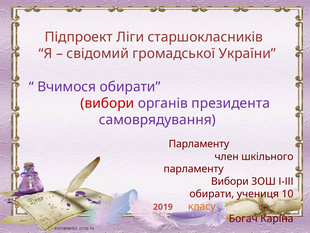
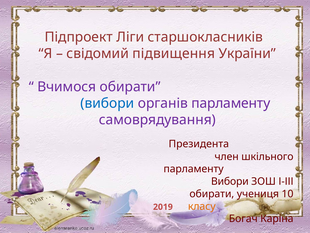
громадської: громадської -> підвищення (174, 53)
вибори colour: red -> blue (107, 103)
органів президента: президента -> парламенту (231, 103)
Парламенту: Парламенту -> Президента (199, 144)
